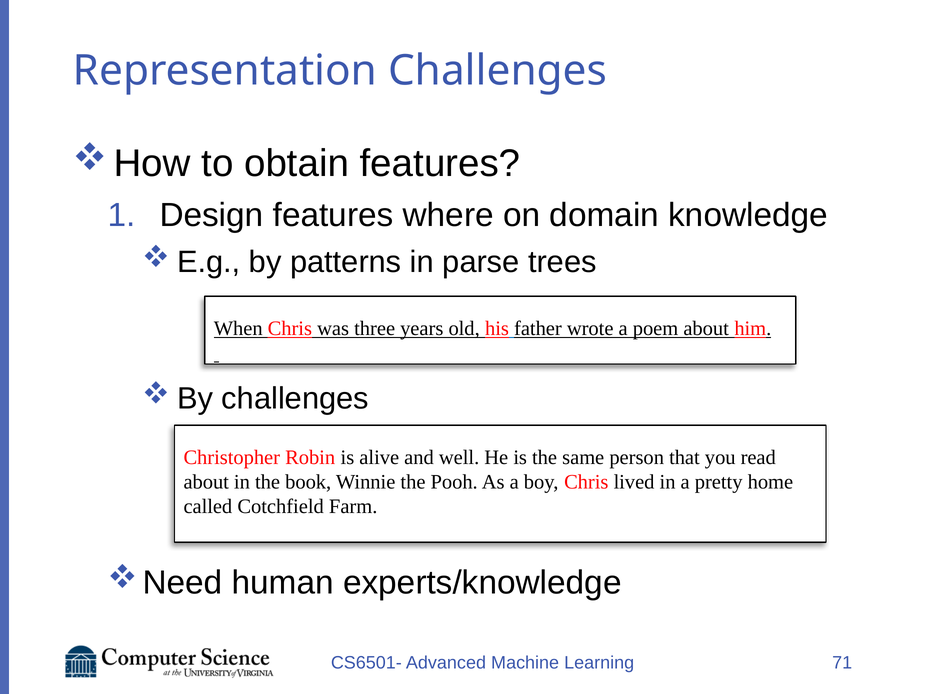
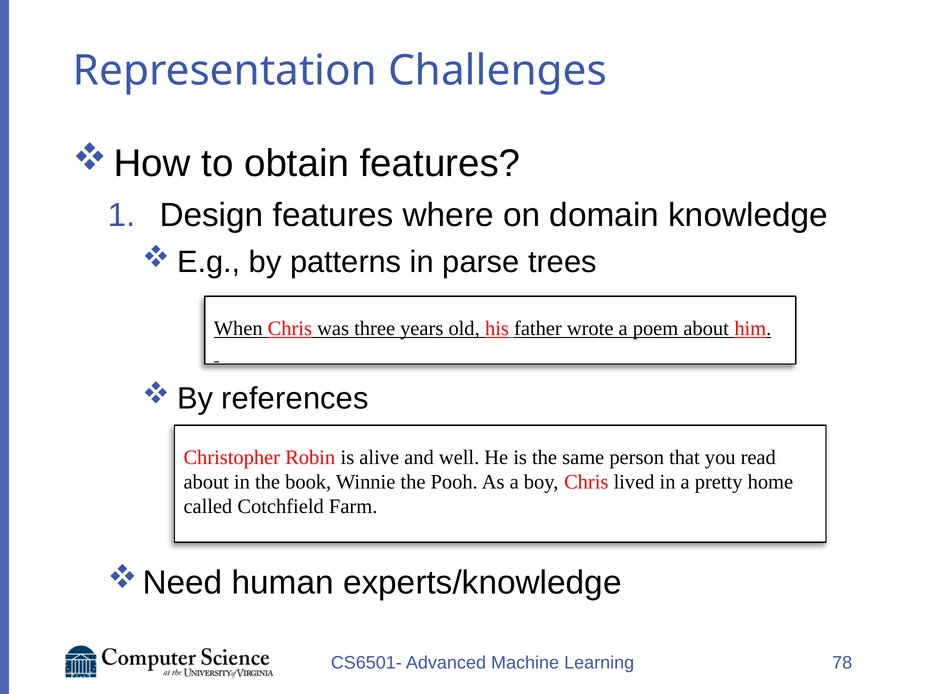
challenges: challenges -> references (295, 399)
71: 71 -> 78 (842, 663)
